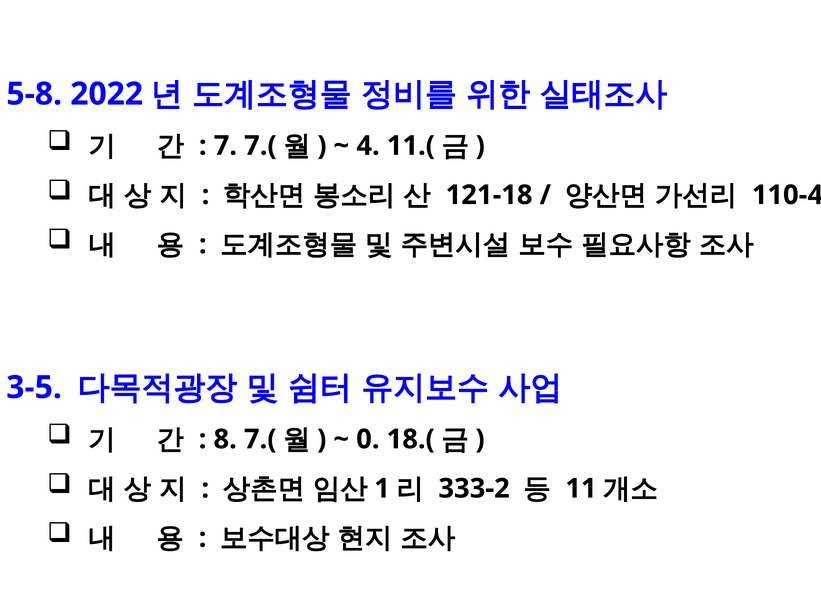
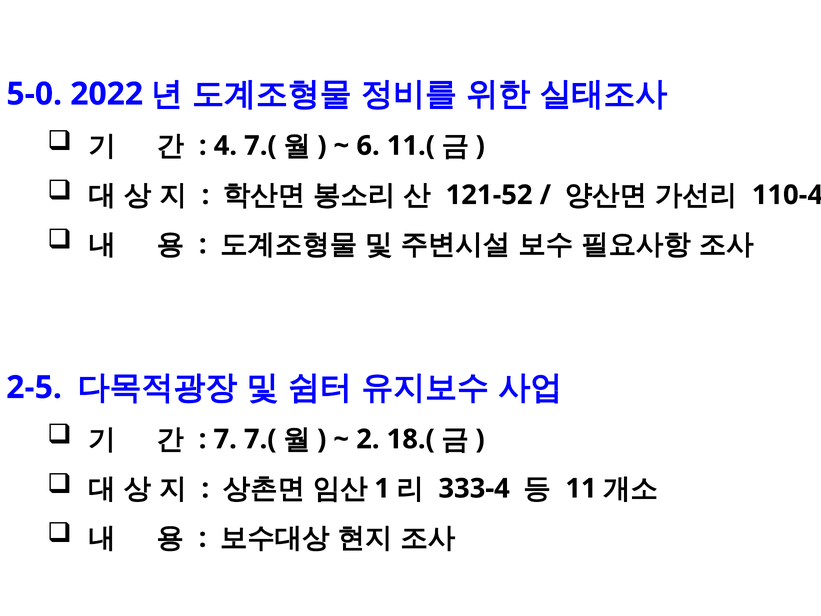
5-8: 5-8 -> 5-0 (34, 94)
7: 7 -> 4 (225, 146)
4: 4 -> 6 (368, 146)
121-18: 121-18 -> 121-52 (489, 195)
3-5: 3-5 -> 2-5 (34, 387)
8: 8 -> 7 (225, 439)
0: 0 -> 2 (368, 439)
333-2: 333-2 -> 333-4 (474, 488)
